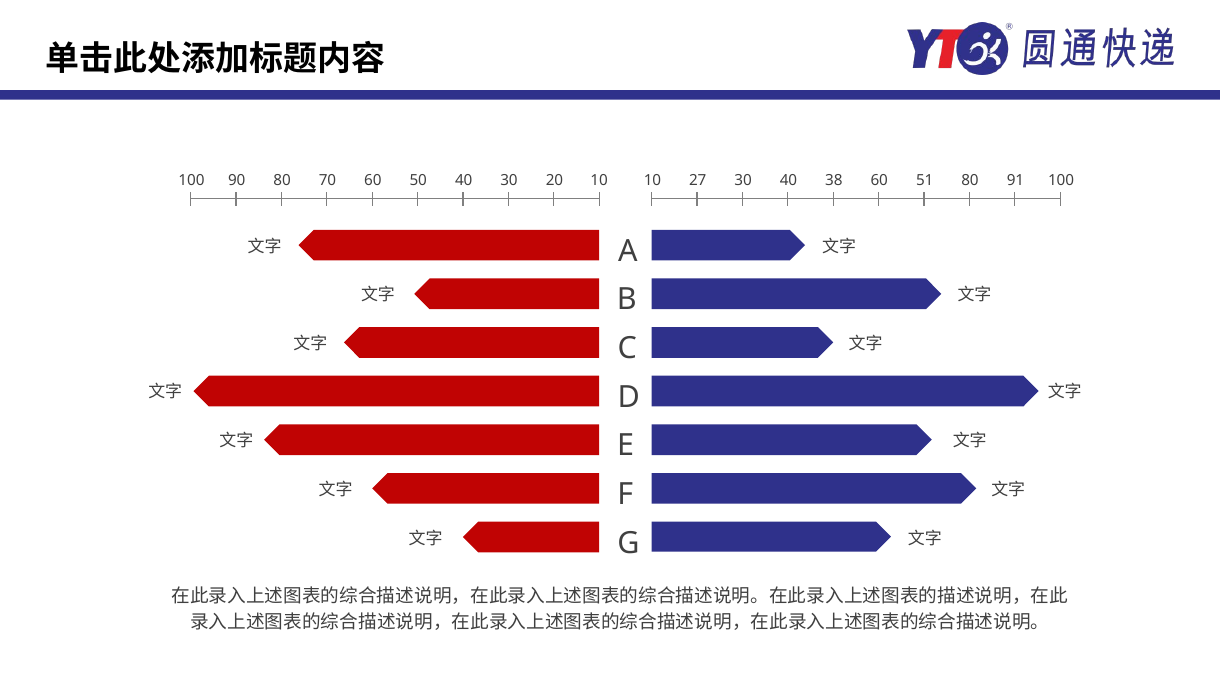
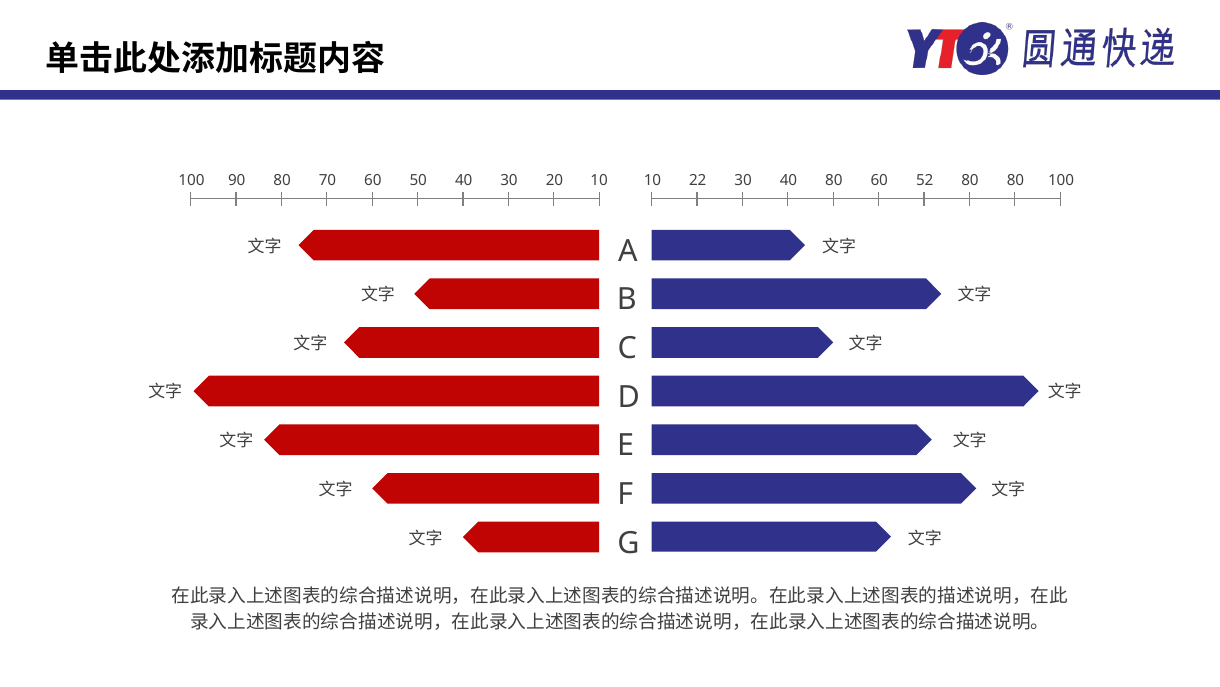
27: 27 -> 22 (698, 180)
40 38: 38 -> 80 (834, 180)
51: 51 -> 52 (925, 180)
80 91: 91 -> 80 (1015, 180)
